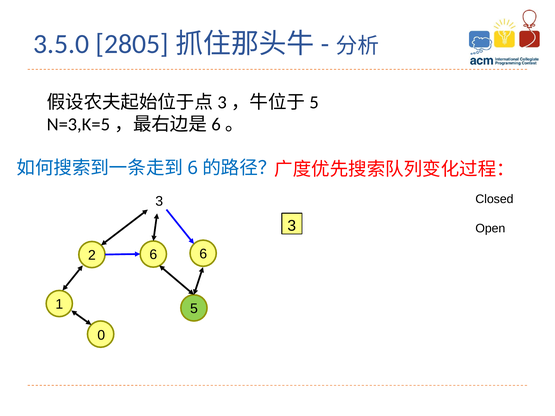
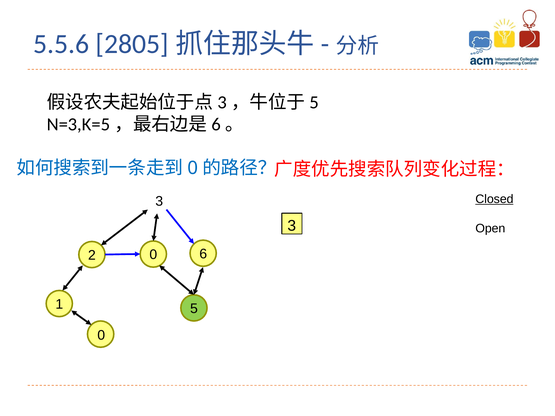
3.5.0: 3.5.0 -> 5.5.6 (61, 44)
6: 6 -> 0 (193, 168)
Closed underline: none -> present (494, 199)
2 6: 6 -> 0 (153, 255)
